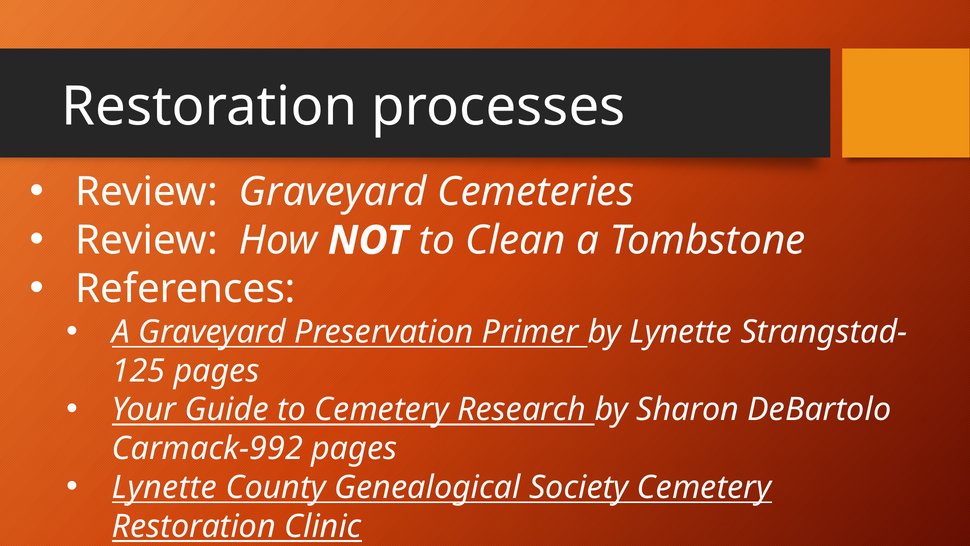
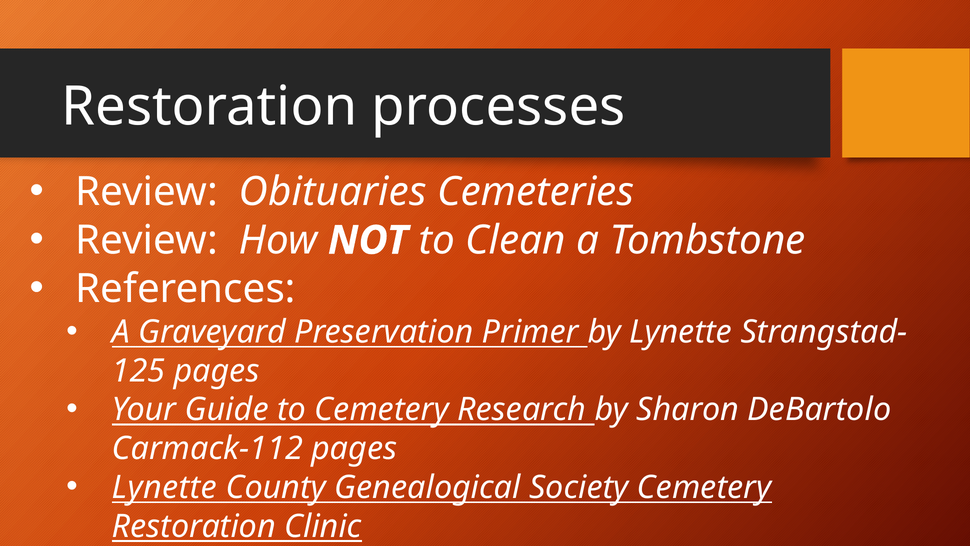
Review Graveyard: Graveyard -> Obituaries (333, 192)
Carmack-992: Carmack-992 -> Carmack-112 (207, 448)
